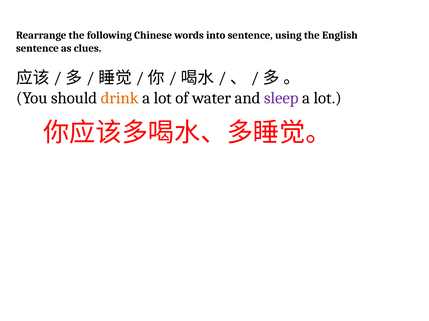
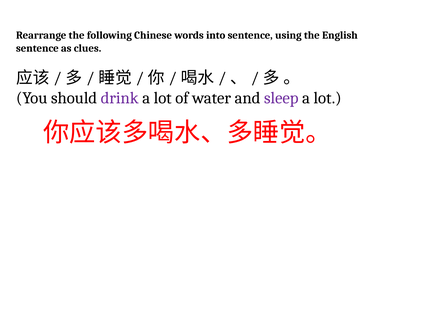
drink colour: orange -> purple (120, 98)
